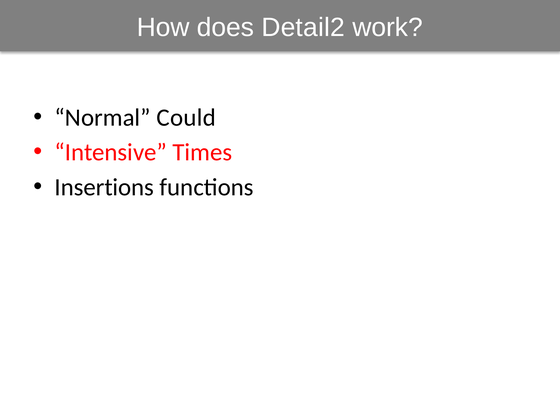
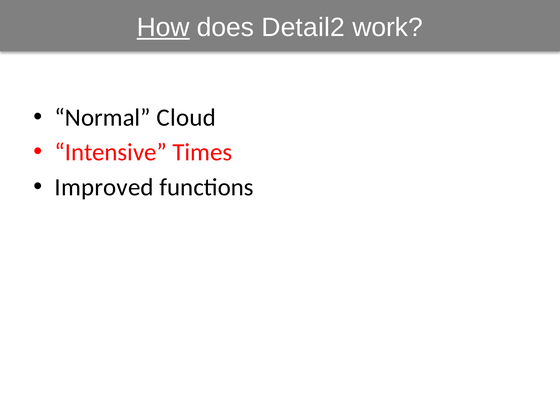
How underline: none -> present (163, 27)
Could: Could -> Cloud (186, 117)
Insertions: Insertions -> Improved (104, 187)
